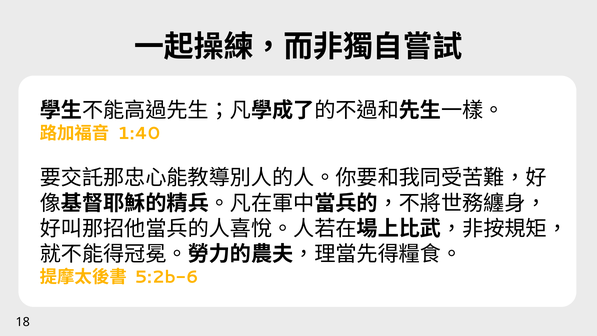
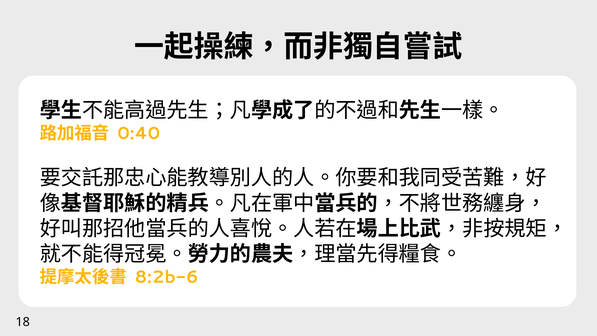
1:40: 1:40 -> 0:40 (139, 133)
5:2b-6: 5:2b-6 -> 8:2b-6 (167, 277)
